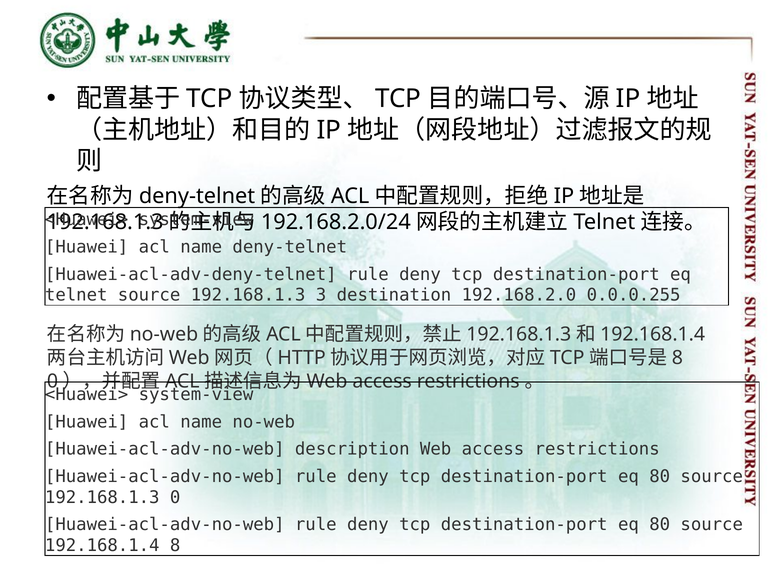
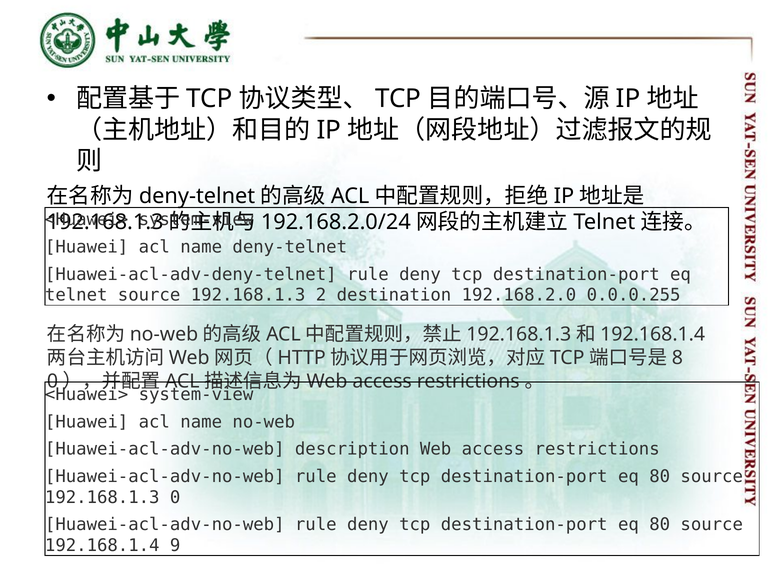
3: 3 -> 2 (321, 295)
8: 8 -> 9 (175, 545)
